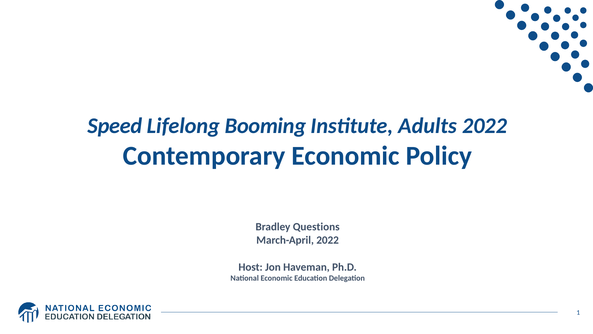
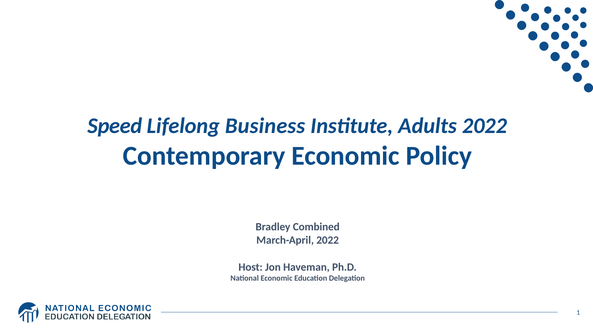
Booming: Booming -> Business (265, 126)
Questions: Questions -> Combined (316, 227)
